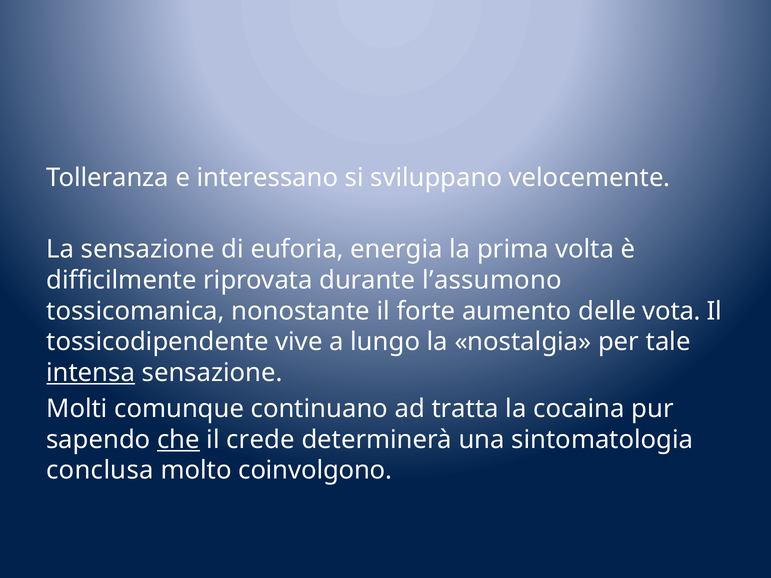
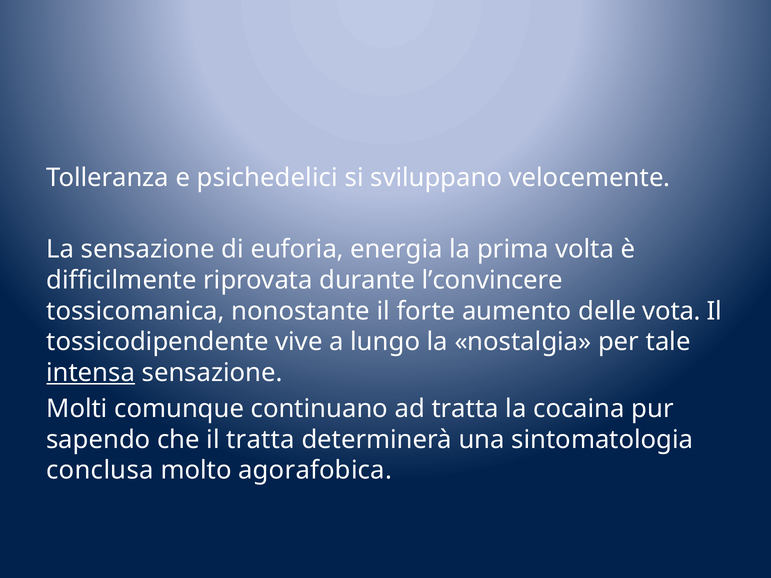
interessano: interessano -> psichedelici (267, 178)
l’assumono: l’assumono -> l’convincere (492, 280)
che underline: present -> none (179, 440)
il crede: crede -> tratta (261, 440)
coinvolgono: coinvolgono -> agorafobica (315, 471)
